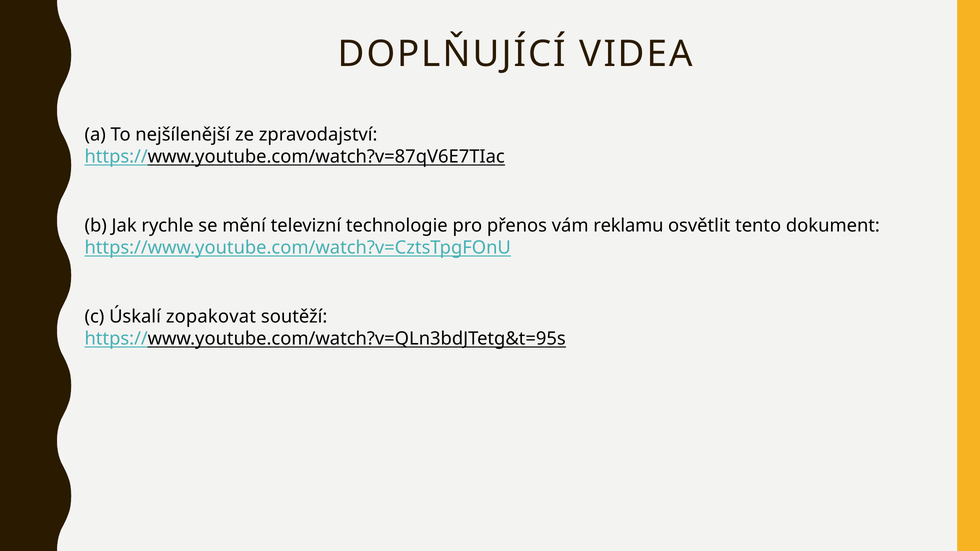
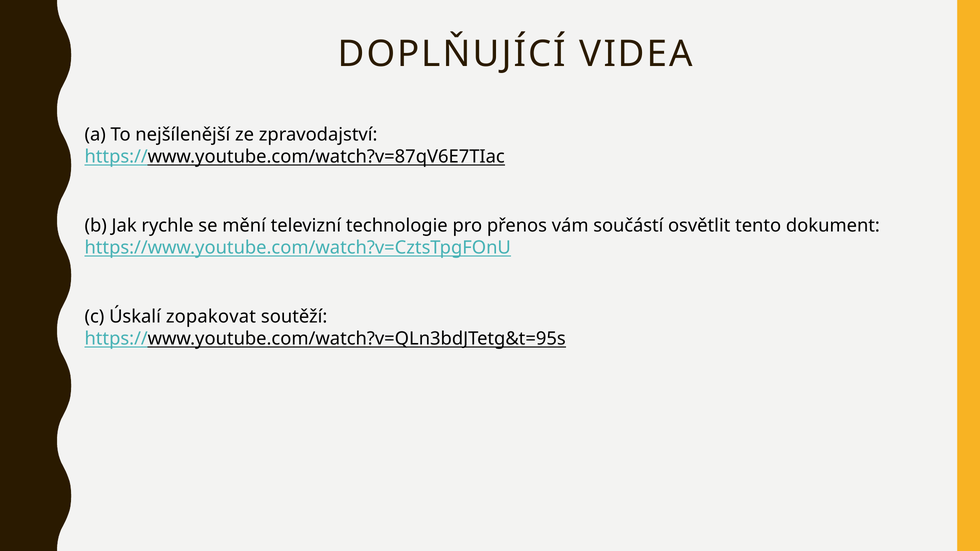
reklamu: reklamu -> součástí (628, 226)
